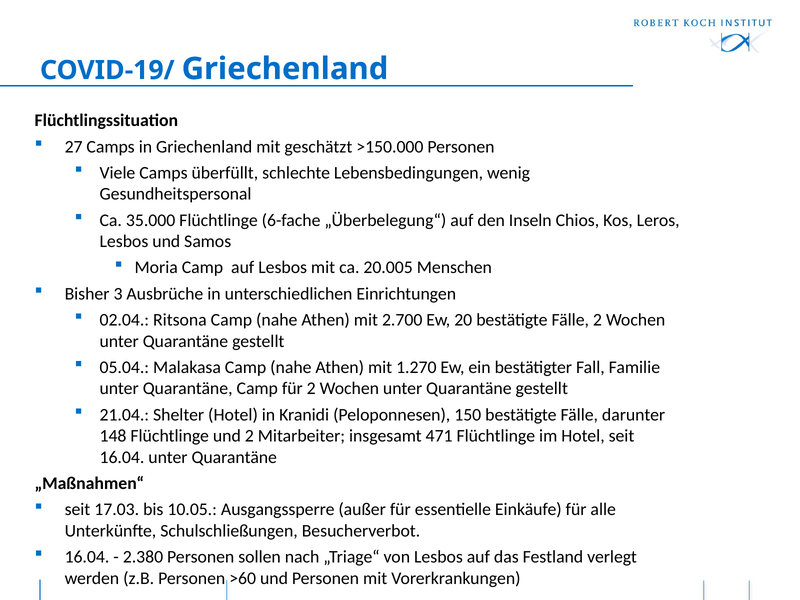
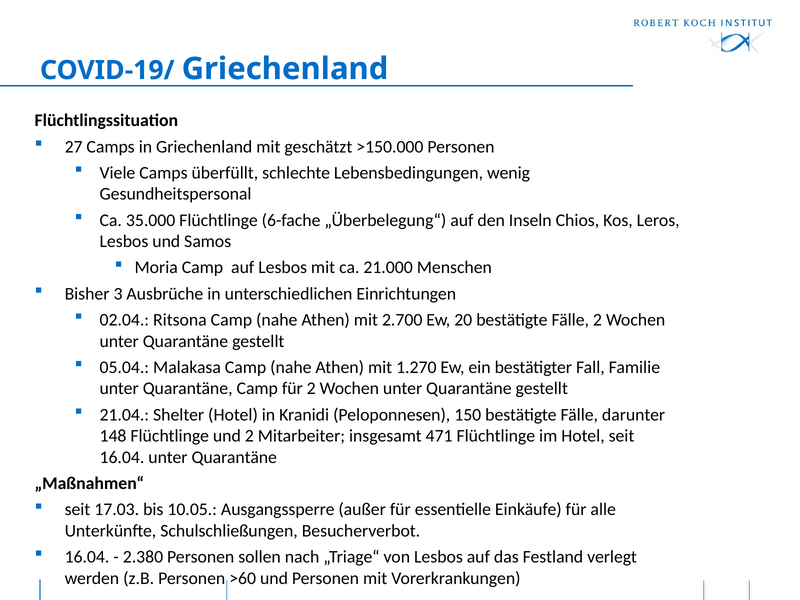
20.005: 20.005 -> 21.000 (388, 268)
